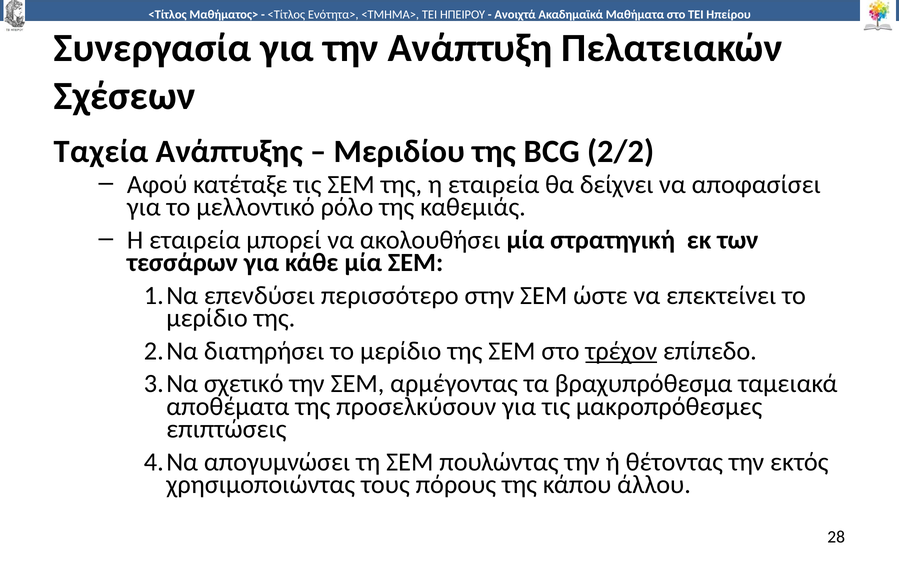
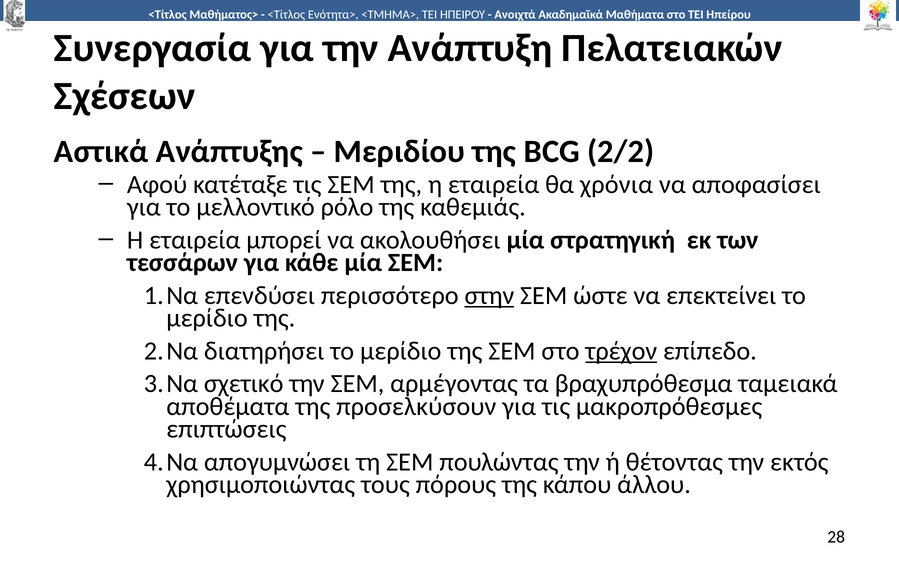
Ταχεία: Ταχεία -> Αστικά (101, 151)
δείχνει: δείχνει -> χρόνια (616, 184)
στην underline: none -> present (489, 295)
